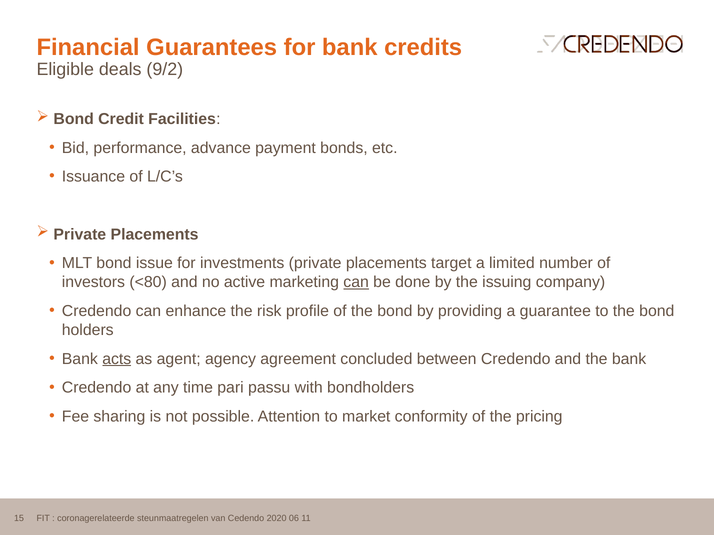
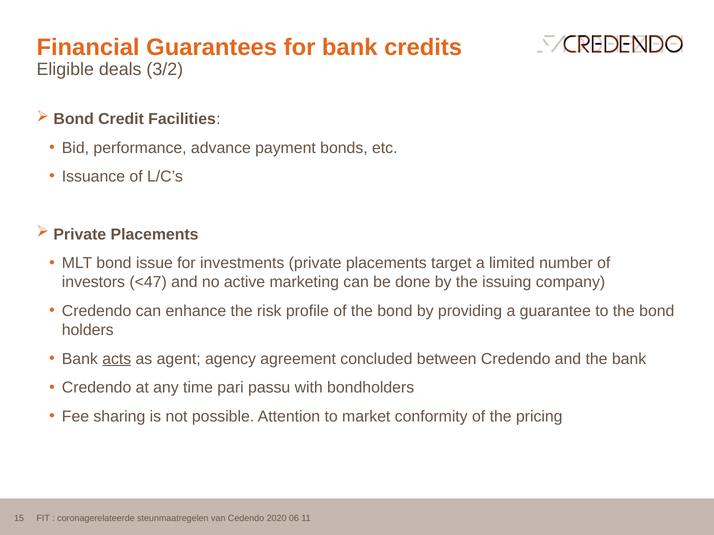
9/2: 9/2 -> 3/2 (165, 69)
<80: <80 -> <47 (148, 282)
can underline: present -> none (356, 282)
